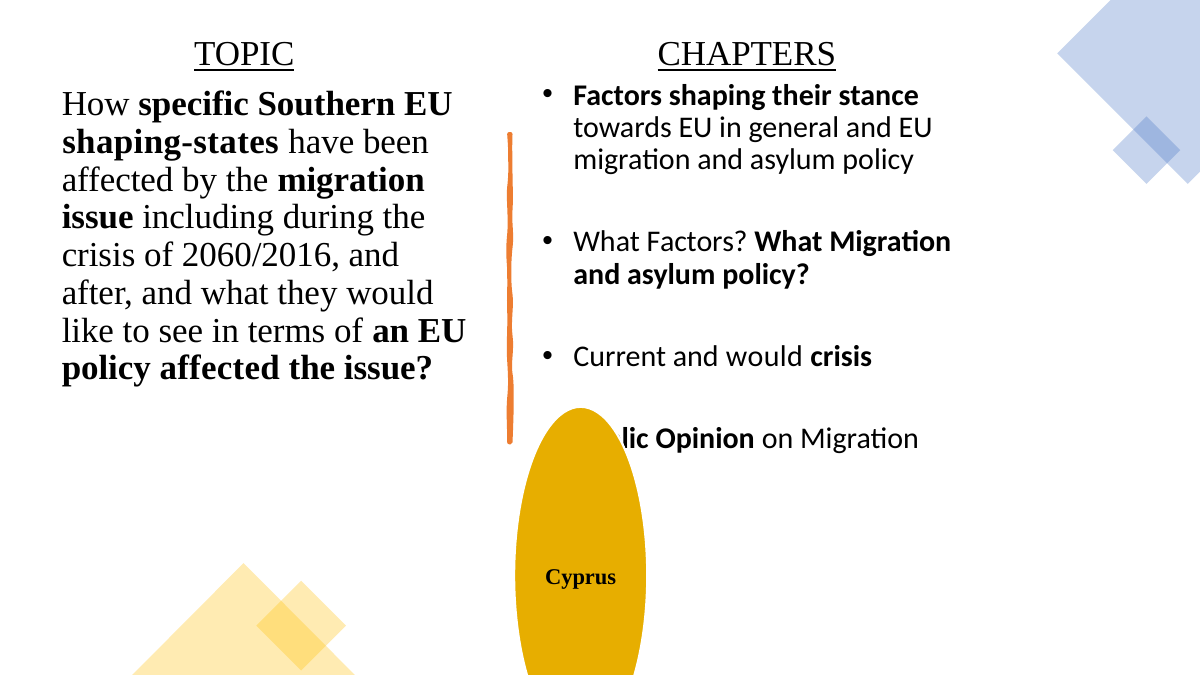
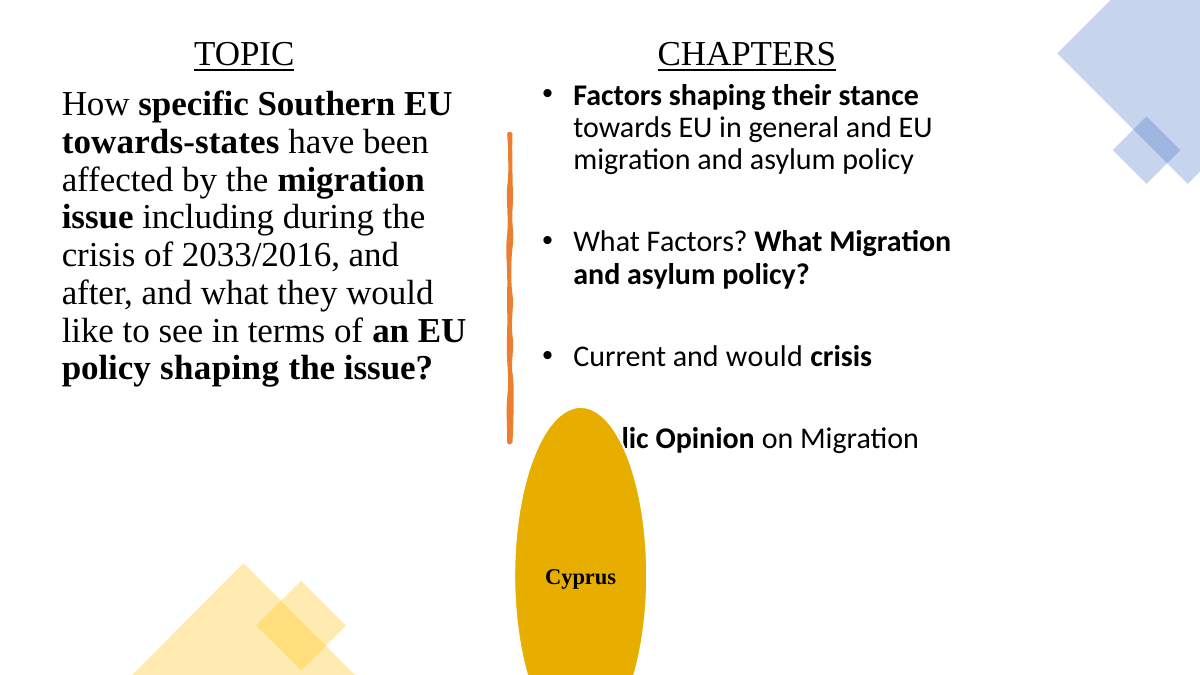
shaping-states: shaping-states -> towards-states (171, 142)
2060/2016: 2060/2016 -> 2033/2016 (261, 255)
policy affected: affected -> shaping (220, 368)
